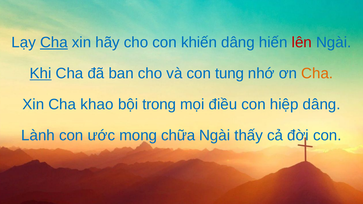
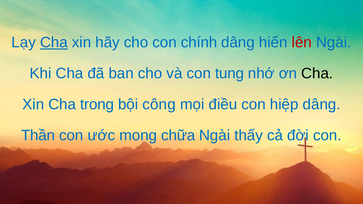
khiến: khiến -> chính (199, 42)
Khi underline: present -> none (41, 73)
Cha colour: orange -> black (317, 73)
khao: khao -> trong (97, 104)
trong: trong -> công (159, 104)
Lành: Lành -> Thần (38, 135)
